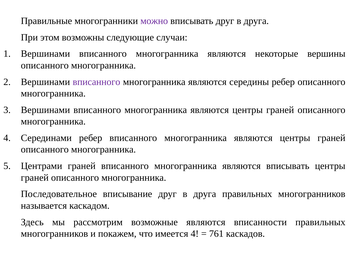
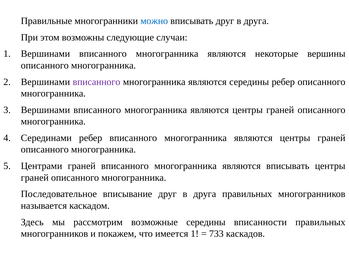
можно colour: purple -> blue (154, 21)
возможные являются: являются -> середины (206, 223)
имеется 4: 4 -> 1 (195, 234)
761: 761 -> 733 (216, 234)
